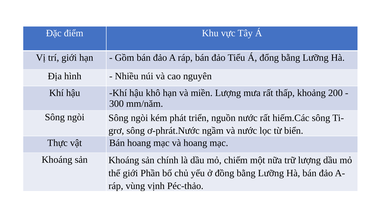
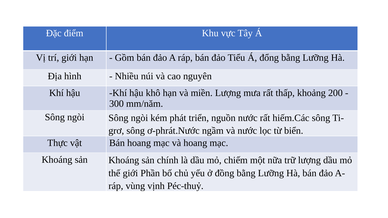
Péc-thảo: Péc-thảo -> Péc-thuỷ (185, 186)
